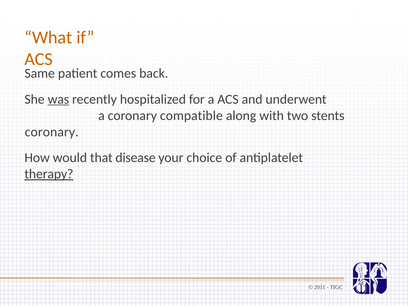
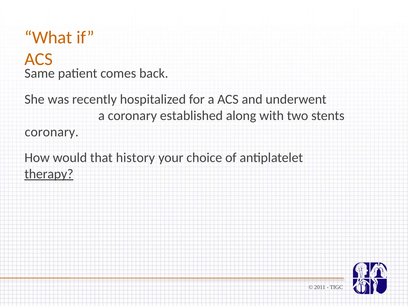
was underline: present -> none (58, 99)
compatible: compatible -> established (191, 116)
disease: disease -> history (135, 158)
